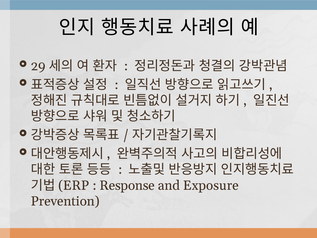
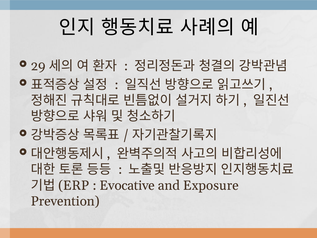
Response: Response -> Evocative (127, 185)
